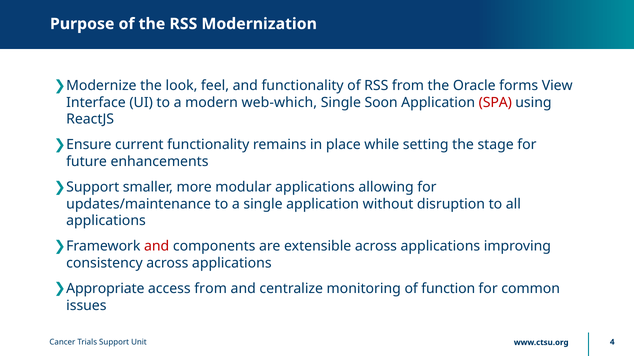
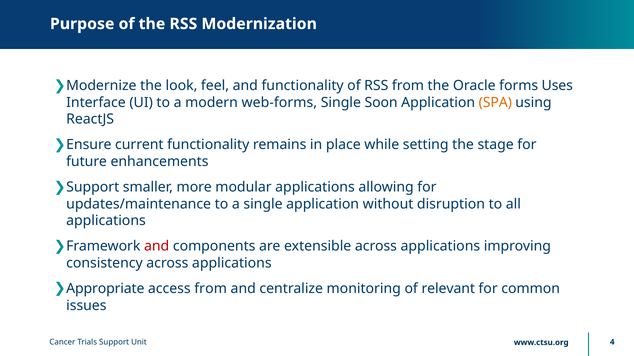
View: View -> Uses (557, 86)
web-which: web-which -> web-forms (279, 103)
SPA colour: red -> orange (495, 103)
function: function -> relevant (448, 289)
